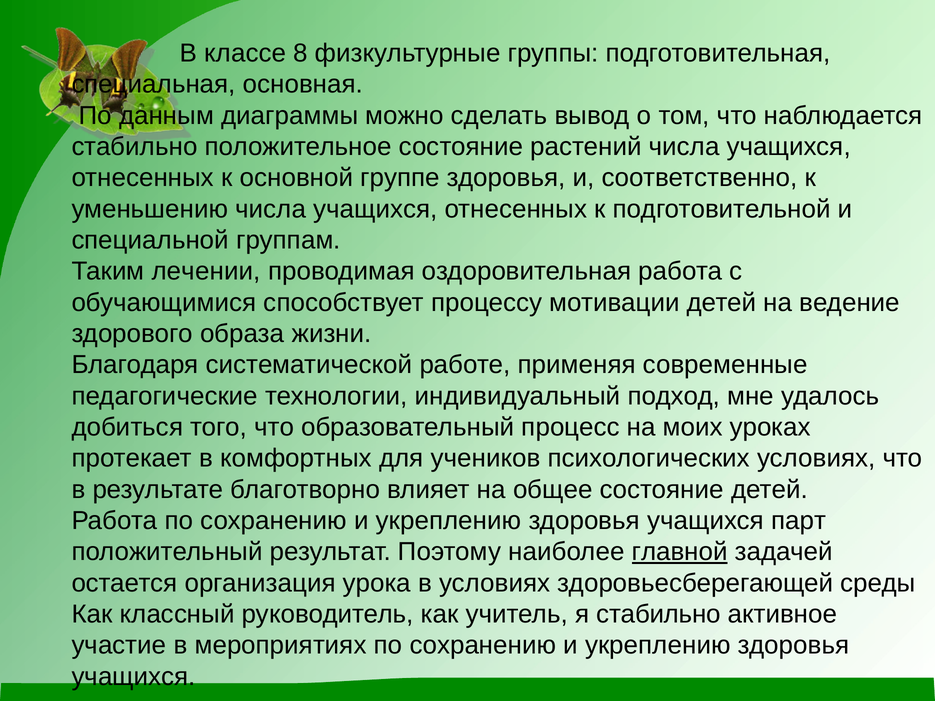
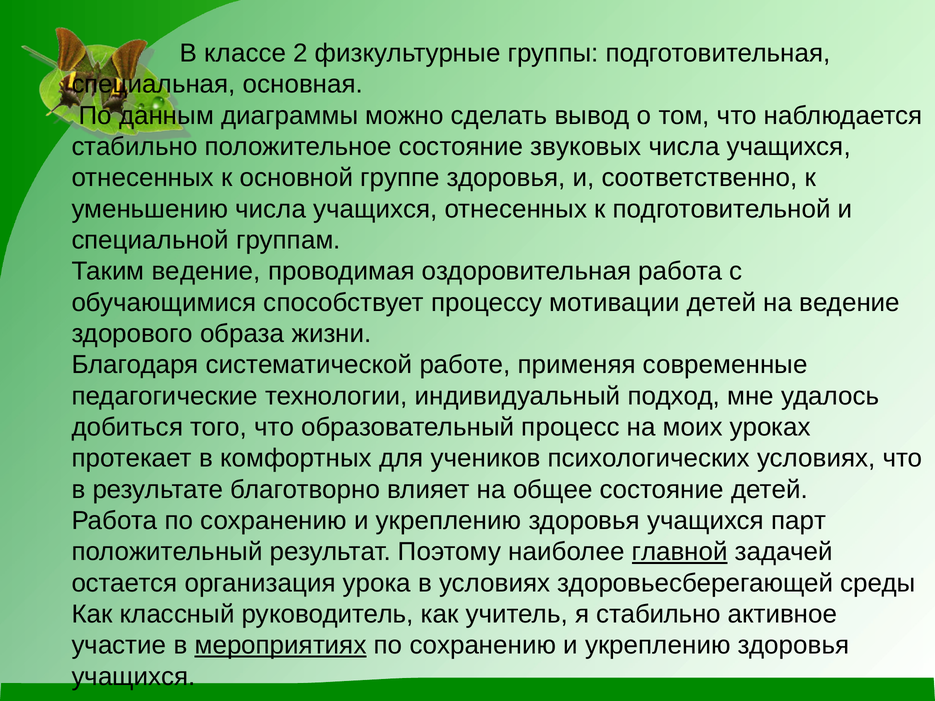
8: 8 -> 2 (301, 53)
растений: растений -> звуковых (586, 147)
Таким лечении: лечении -> ведение (206, 271)
мероприятиях underline: none -> present (281, 646)
